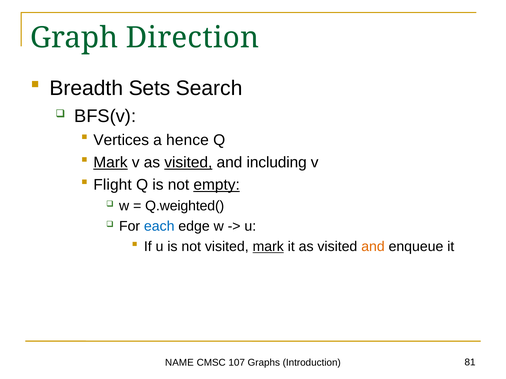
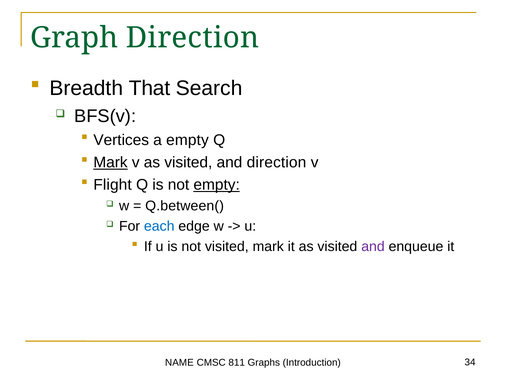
Sets: Sets -> That (150, 88)
a hence: hence -> empty (187, 140)
visited underline: present -> none (188, 163)
and including: including -> direction (277, 163)
Q.weighted(: Q.weighted( -> Q.between( (185, 206)
mark underline: present -> none (268, 247)
and colour: orange -> purple (373, 247)
107: 107 -> 811 (237, 363)
81: 81 -> 34 (470, 363)
